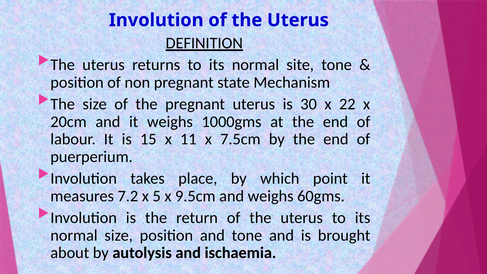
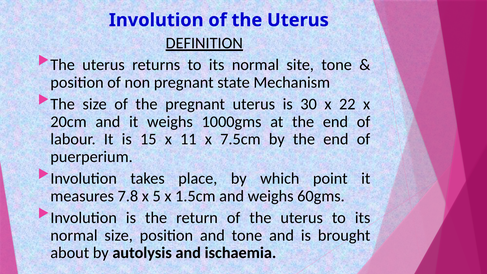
7.2: 7.2 -> 7.8 (128, 196)
9.5cm: 9.5cm -> 1.5cm (195, 196)
